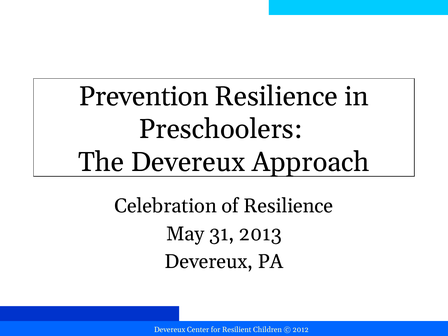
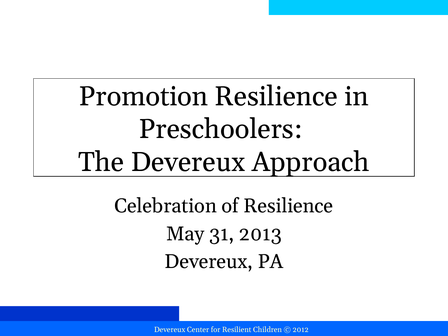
Prevention: Prevention -> Promotion (144, 96)
